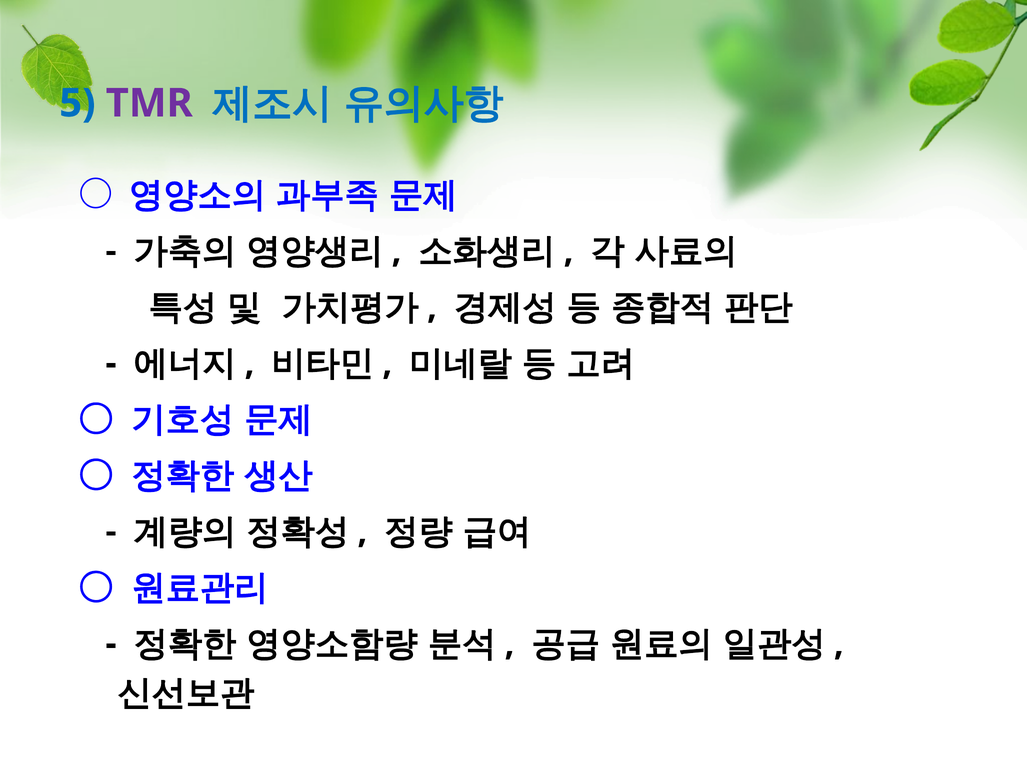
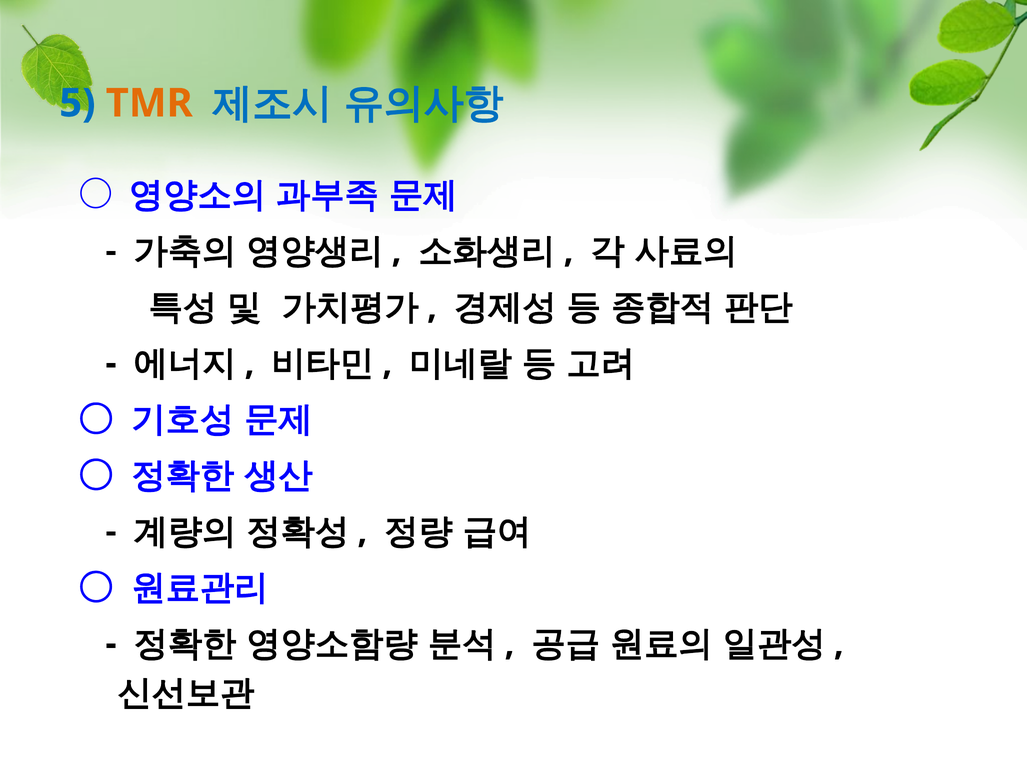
TMR colour: purple -> orange (149, 103)
